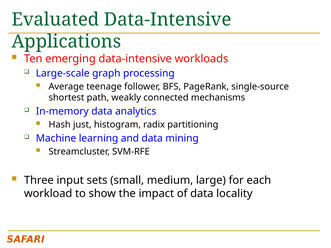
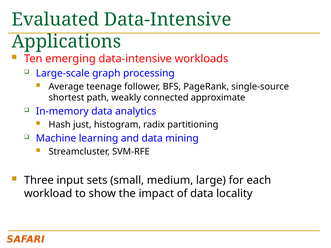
mechanisms: mechanisms -> approximate (218, 98)
